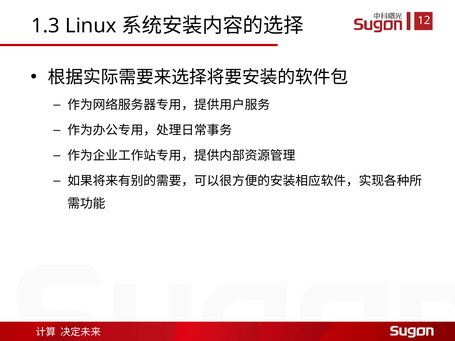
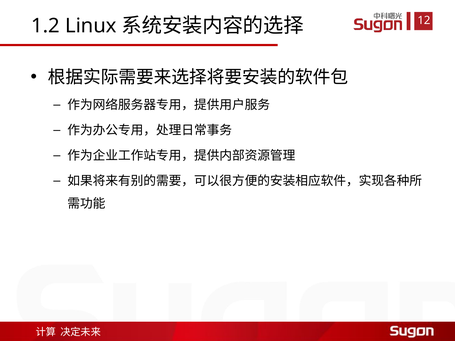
1.3: 1.3 -> 1.2 (46, 26)
